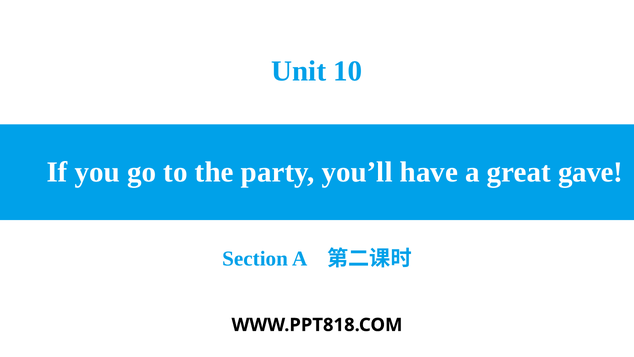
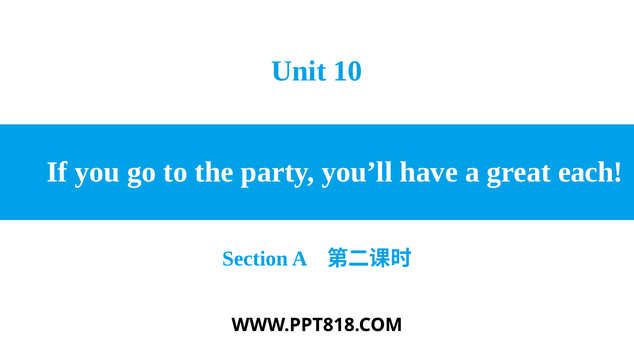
gave: gave -> each (591, 172)
